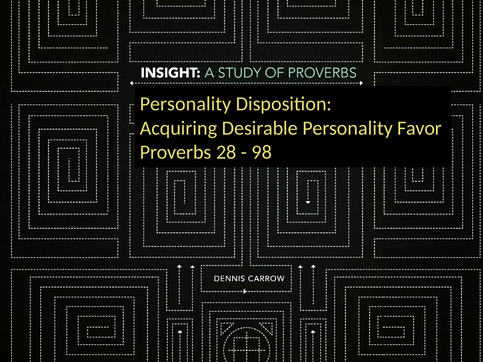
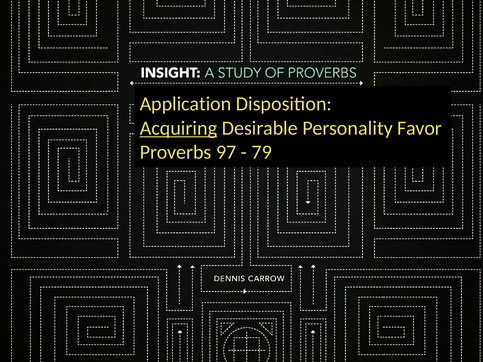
Personality: Personality -> Application (186, 104)
Acquiring underline: none -> present (178, 128)
28: 28 -> 97 (226, 152)
98: 98 -> 79 (262, 152)
